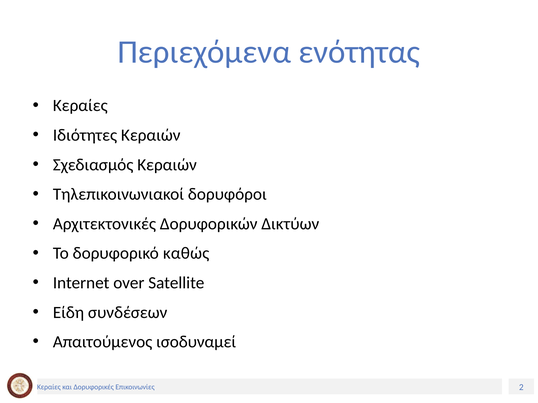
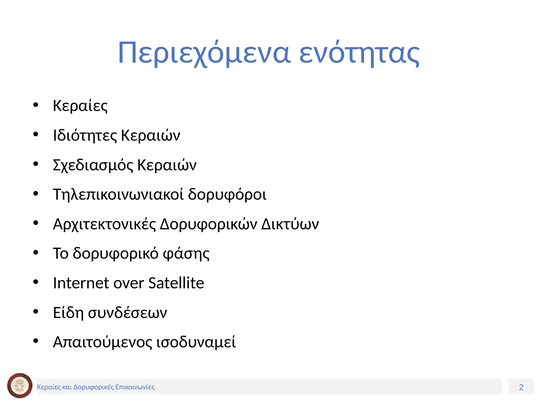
καθώς: καθώς -> φάσης (186, 254)
